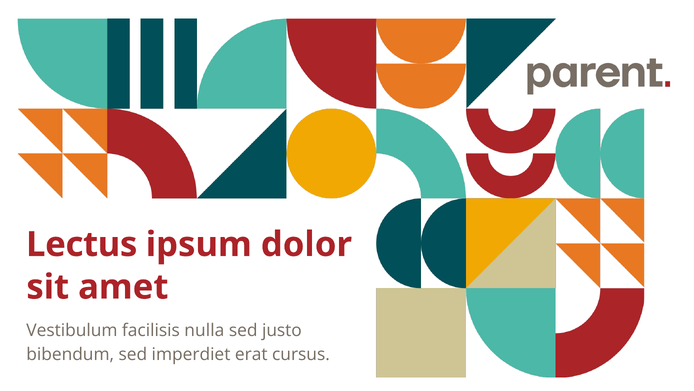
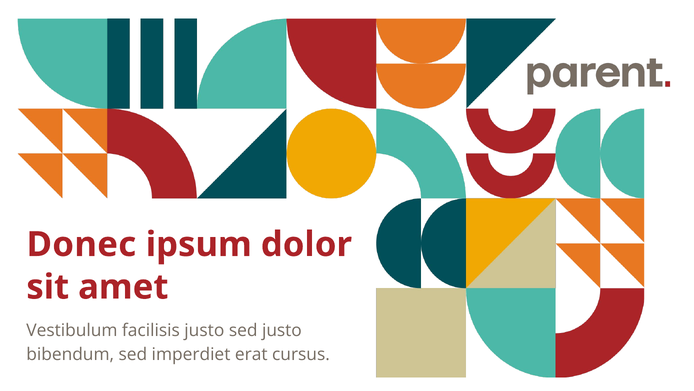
Lectus: Lectus -> Donec (81, 244)
facilisis nulla: nulla -> justo (204, 330)
